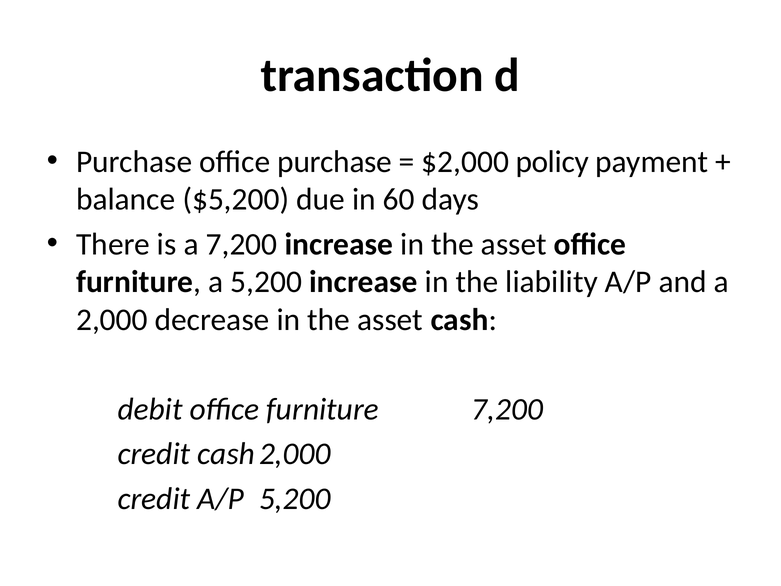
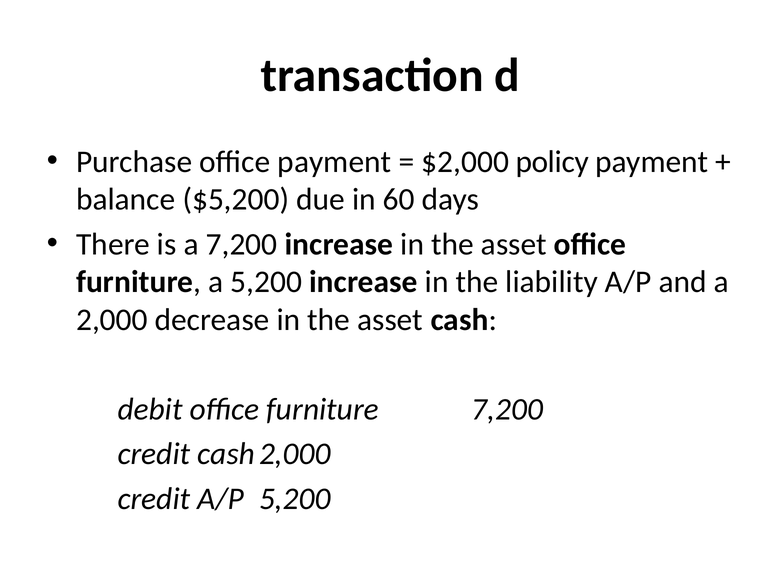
office purchase: purchase -> payment (334, 162)
